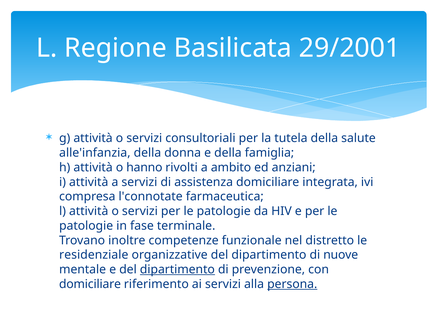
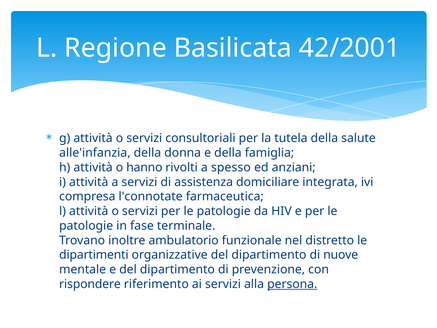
29/2001: 29/2001 -> 42/2001 (350, 48)
ambito: ambito -> spesso (231, 167)
competenze: competenze -> ambulatorio (184, 240)
residenziale: residenziale -> dipartimenti (94, 255)
dipartimento underline: present -> none (177, 269)
domiciliare: domiciliare -> rispondere (90, 284)
